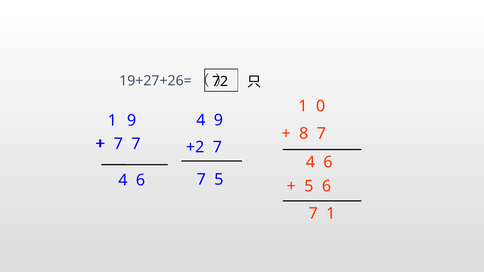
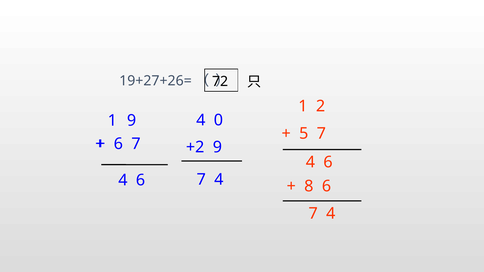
0: 0 -> 2 (321, 106)
4 9: 9 -> 0 (218, 120)
8: 8 -> 5 (304, 134)
7: 7 -> 6 (118, 144)
+2 7: 7 -> 9 (217, 147)
5: 5 -> 4 (219, 180)
5: 5 -> 8 (309, 186)
1: 1 -> 4 (331, 214)
